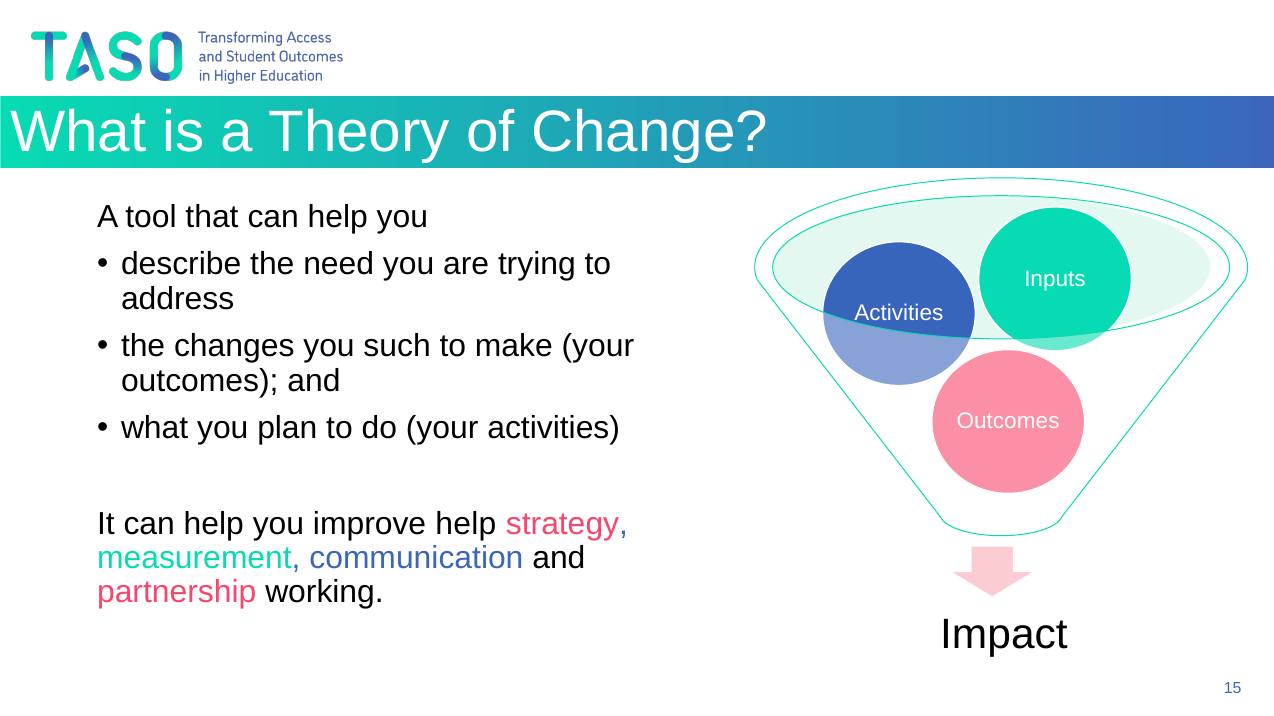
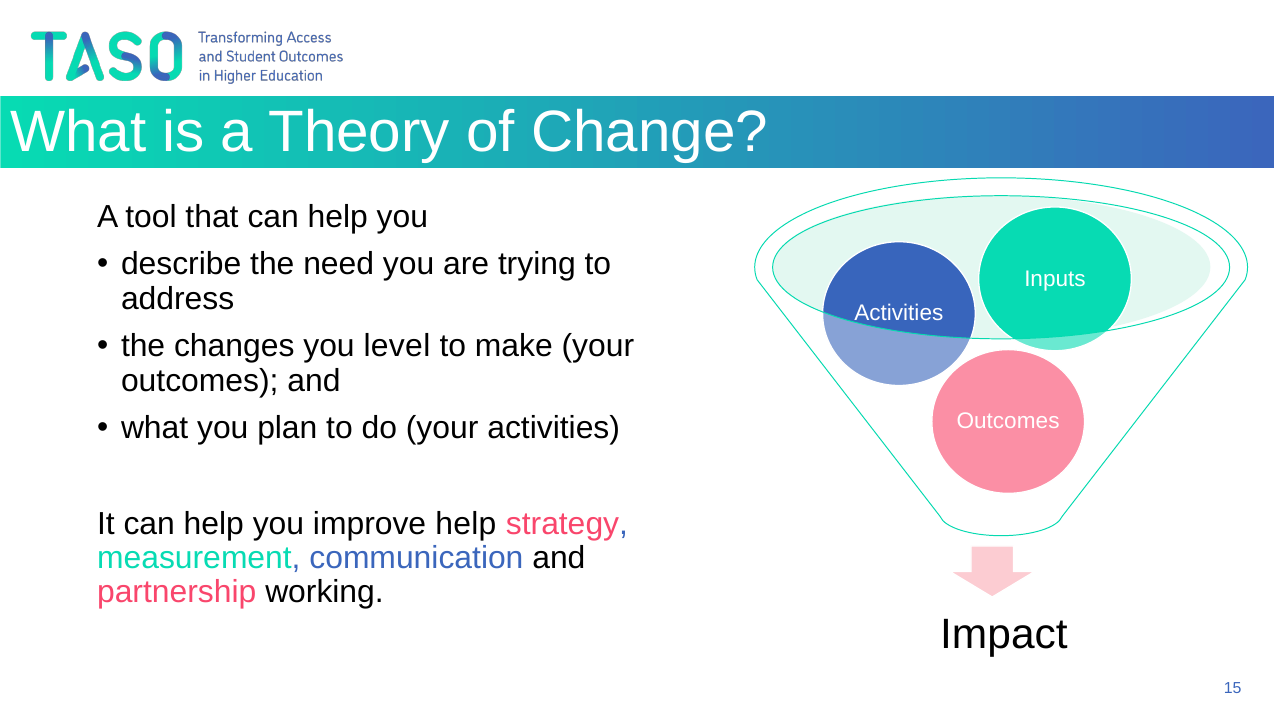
such: such -> level (397, 347)
